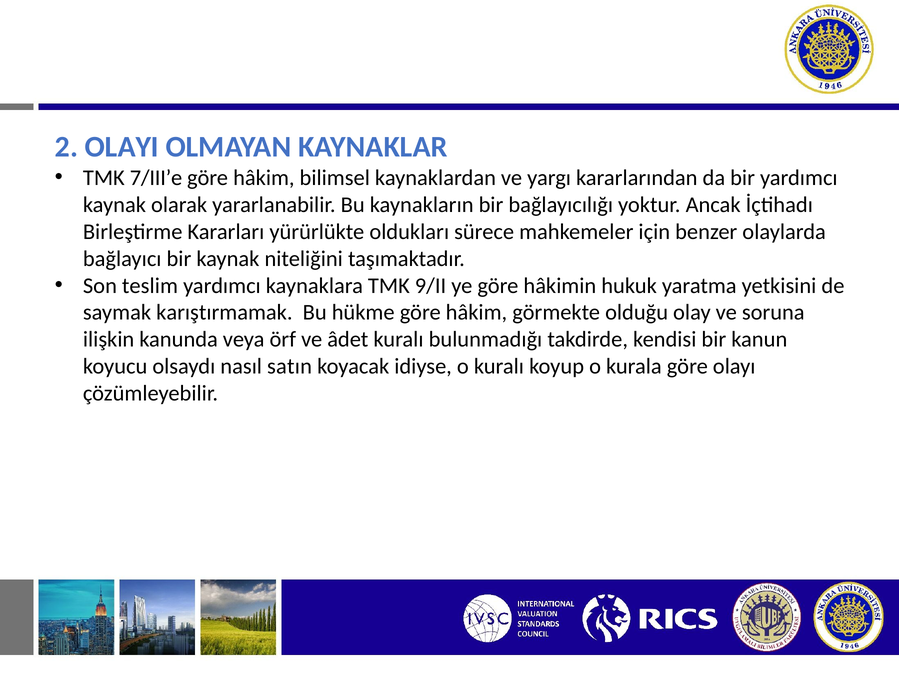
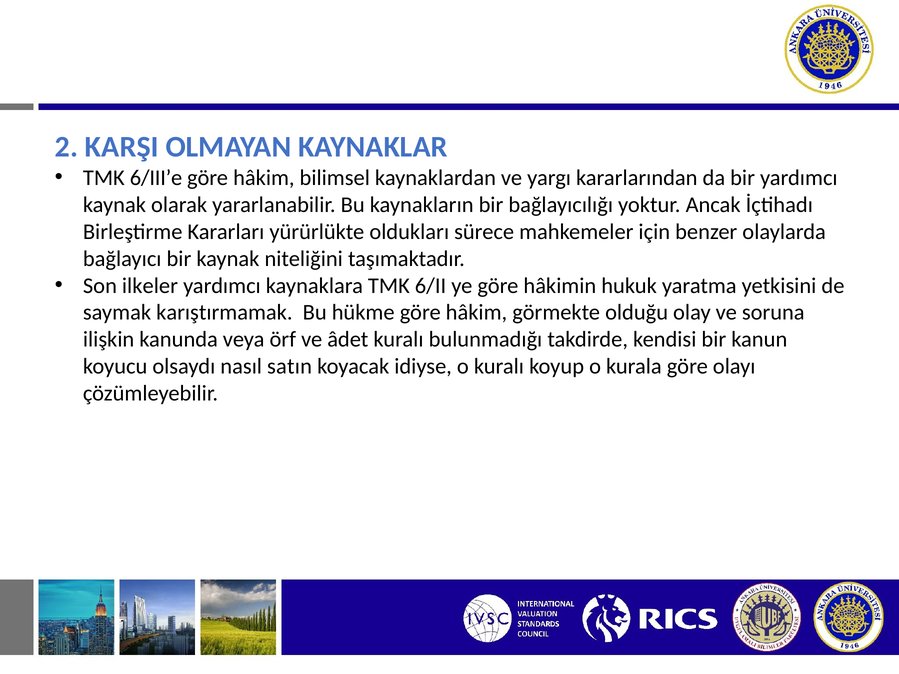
OLAYI: OLAYI -> KARŞI (122, 147)
7/III’e: 7/III’e -> 6/III’e (156, 178)
teslim: teslim -> ilkeler (150, 286)
9/II: 9/II -> 6/II (431, 286)
